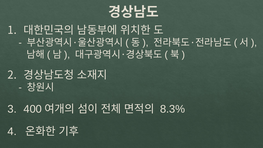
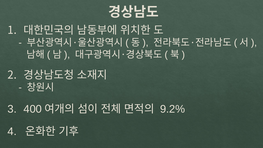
8.3%: 8.3% -> 9.2% (173, 109)
